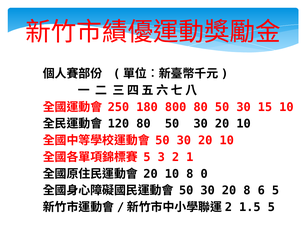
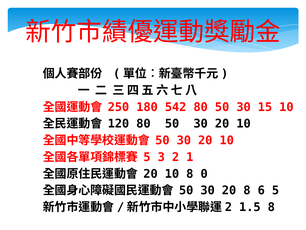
800: 800 -> 542 (176, 107)
1.5 5: 5 -> 8 (271, 207)
